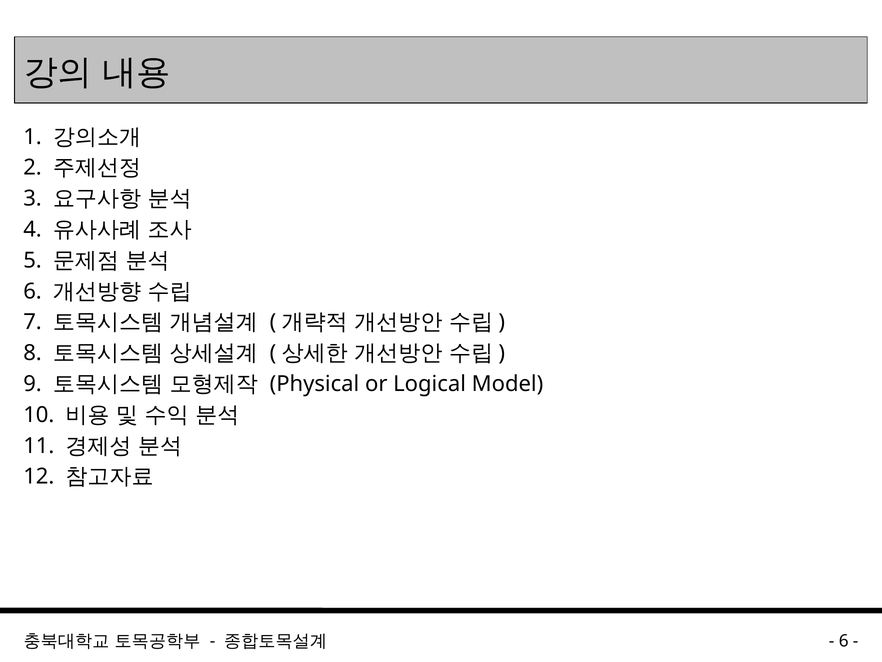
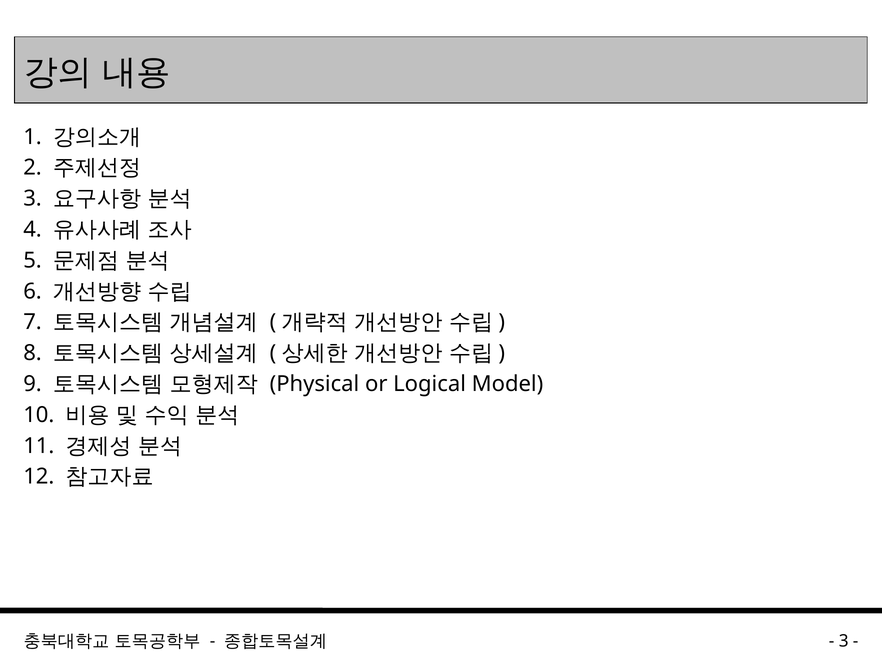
6: 6 -> 3 (844, 641)
